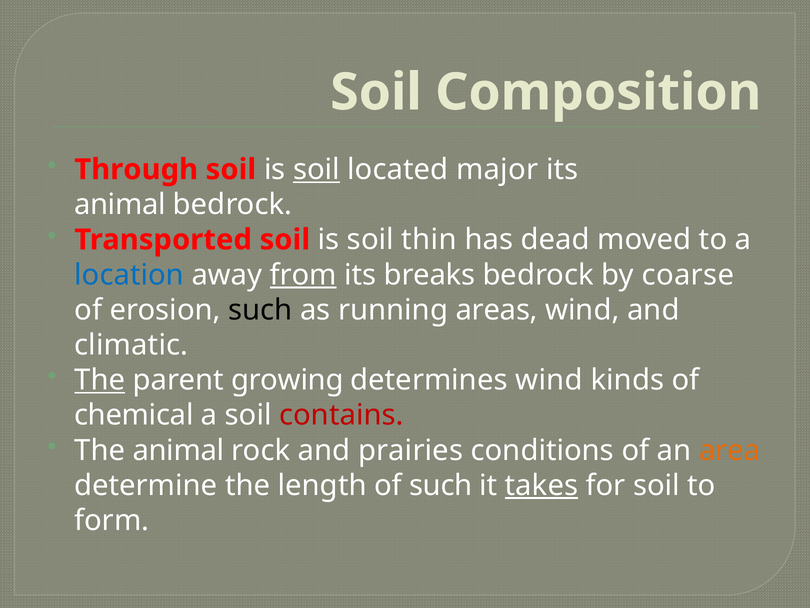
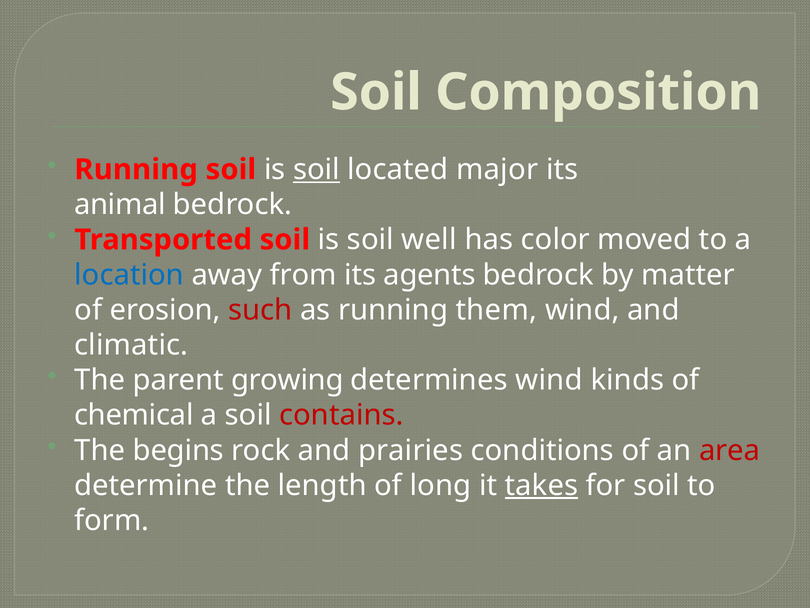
Through: Through -> Running (136, 169)
thin: thin -> well (429, 240)
dead: dead -> color (555, 240)
from underline: present -> none (303, 275)
breaks: breaks -> agents (429, 275)
coarse: coarse -> matter (688, 275)
such colour: black -> red (260, 310)
areas: areas -> them (496, 310)
The underline: present -> none (100, 380)
The animal: animal -> begins (178, 450)
area colour: orange -> red (729, 450)
of such: such -> long (441, 485)
